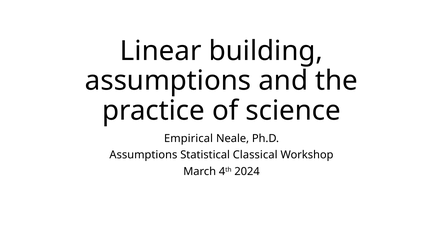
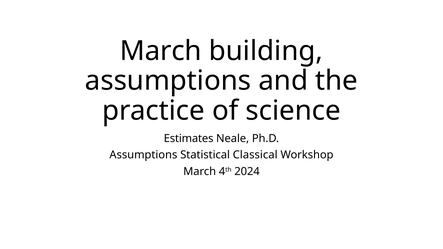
Linear: Linear -> March (161, 51)
Empirical: Empirical -> Estimates (189, 138)
